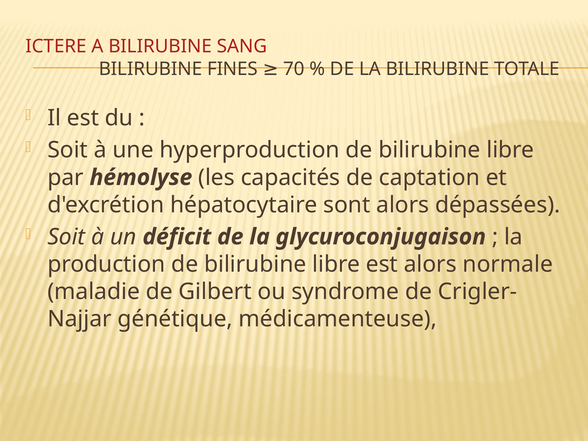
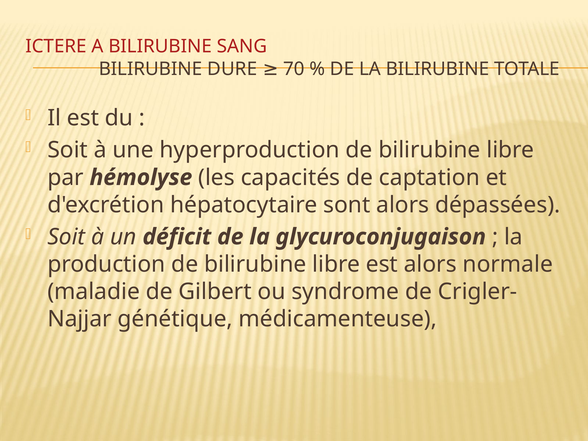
FINES: FINES -> DURE (232, 69)
